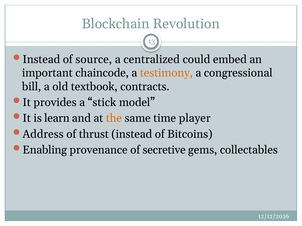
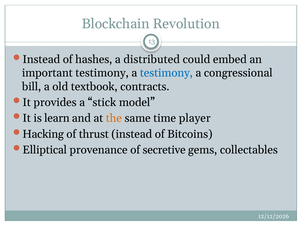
source: source -> hashes (94, 60)
centralized: centralized -> distributed (152, 60)
important chaincode: chaincode -> testimony (102, 73)
testimony colour: orange -> blue (166, 73)
Address: Address -> Hacking (43, 134)
Enabling: Enabling -> Elliptical (45, 150)
